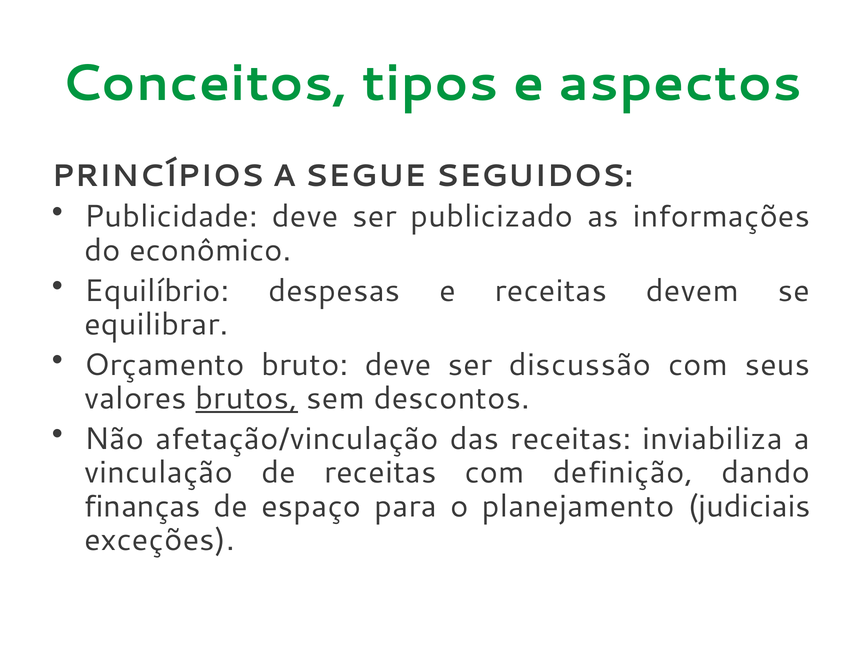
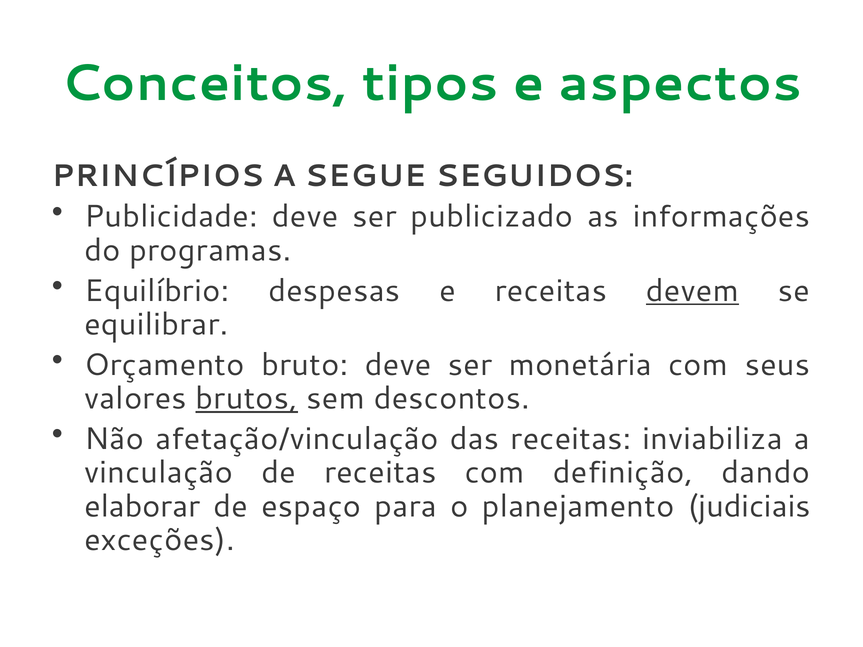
econômico: econômico -> programas (210, 250)
devem underline: none -> present (692, 291)
discussão: discussão -> monetária (580, 365)
finanças: finanças -> elaborar (142, 507)
